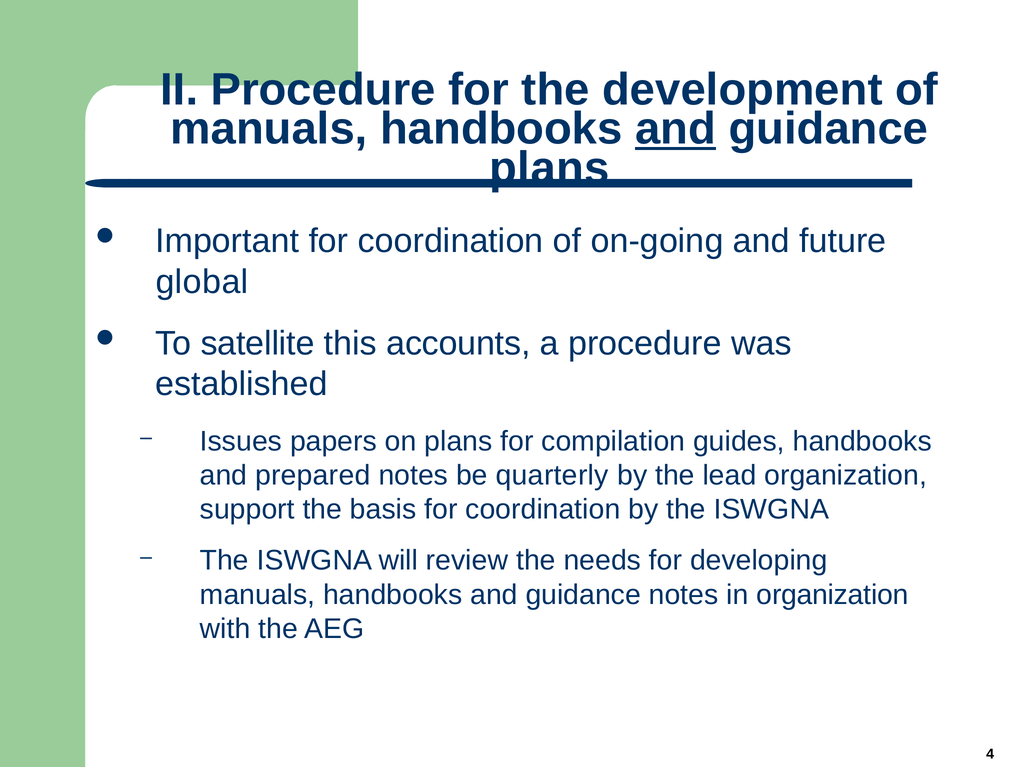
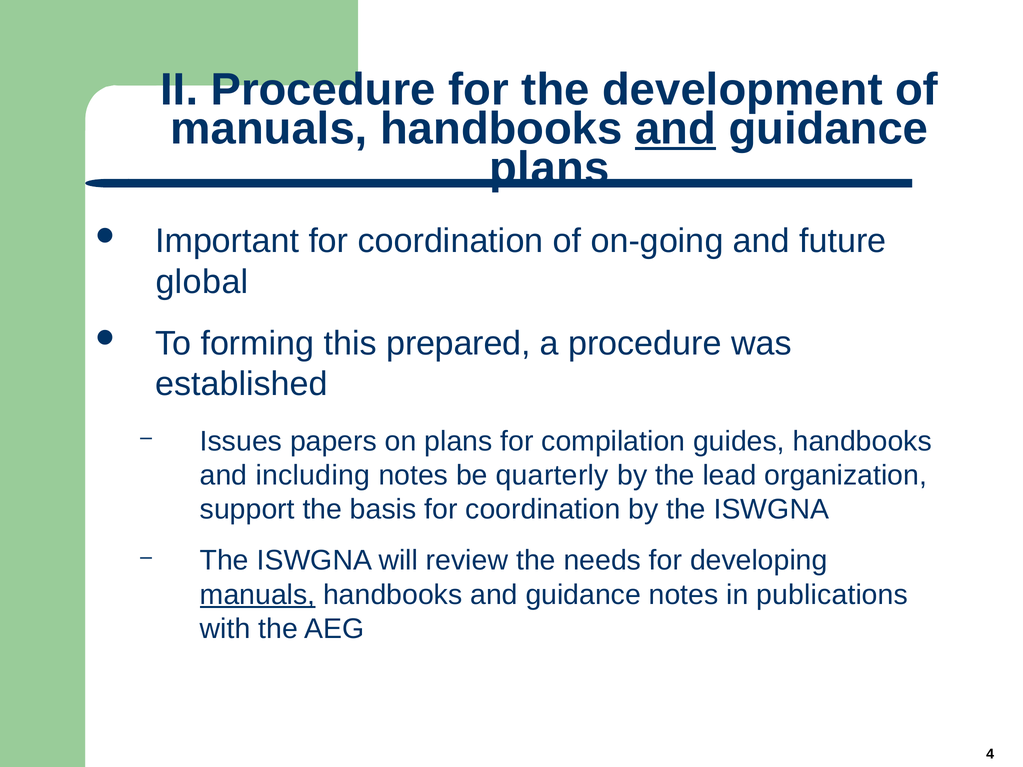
satellite: satellite -> forming (257, 343)
accounts: accounts -> prepared (458, 343)
prepared: prepared -> including (313, 475)
manuals underline: none -> present (258, 595)
in organization: organization -> publications (832, 595)
